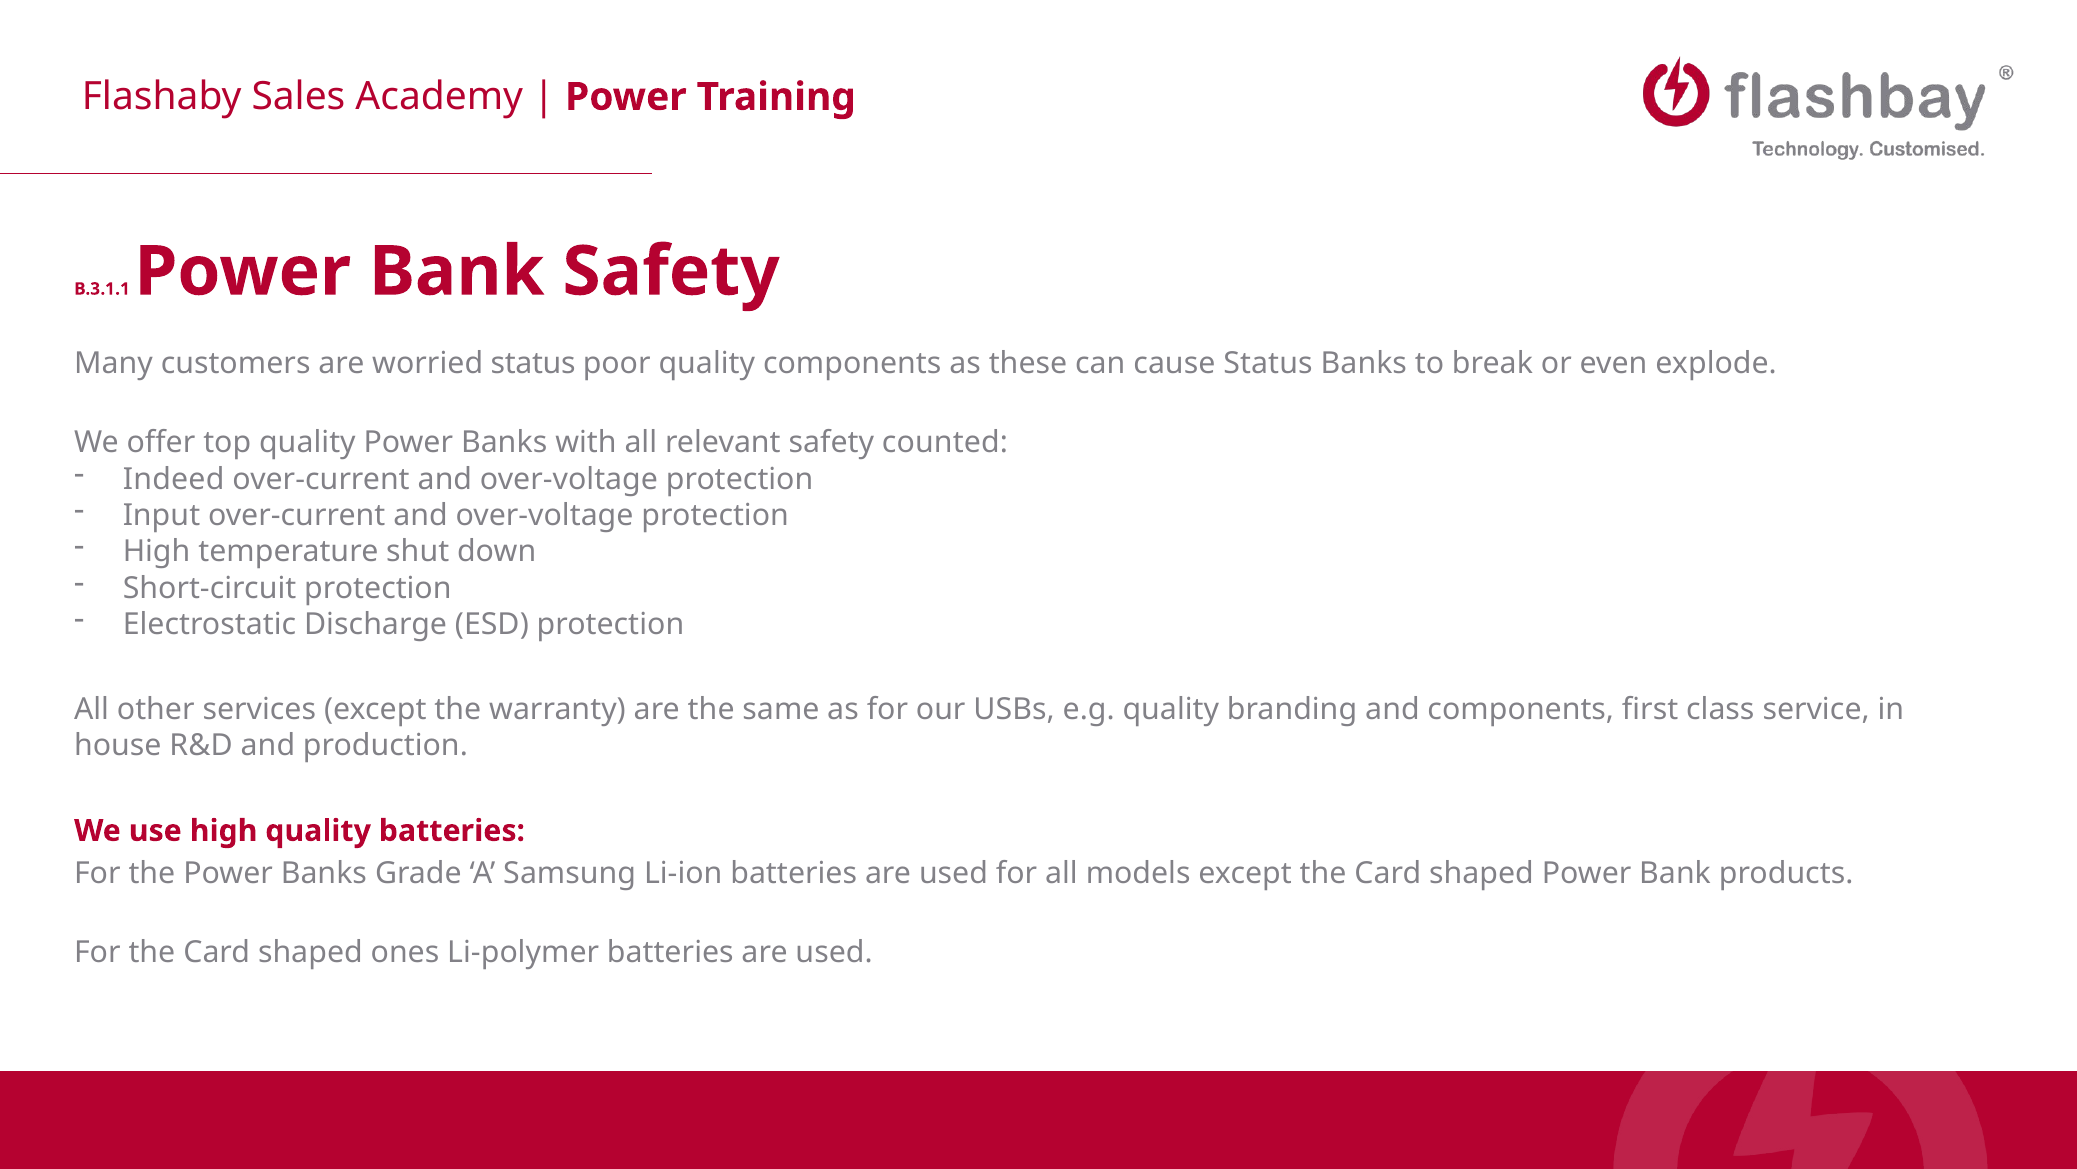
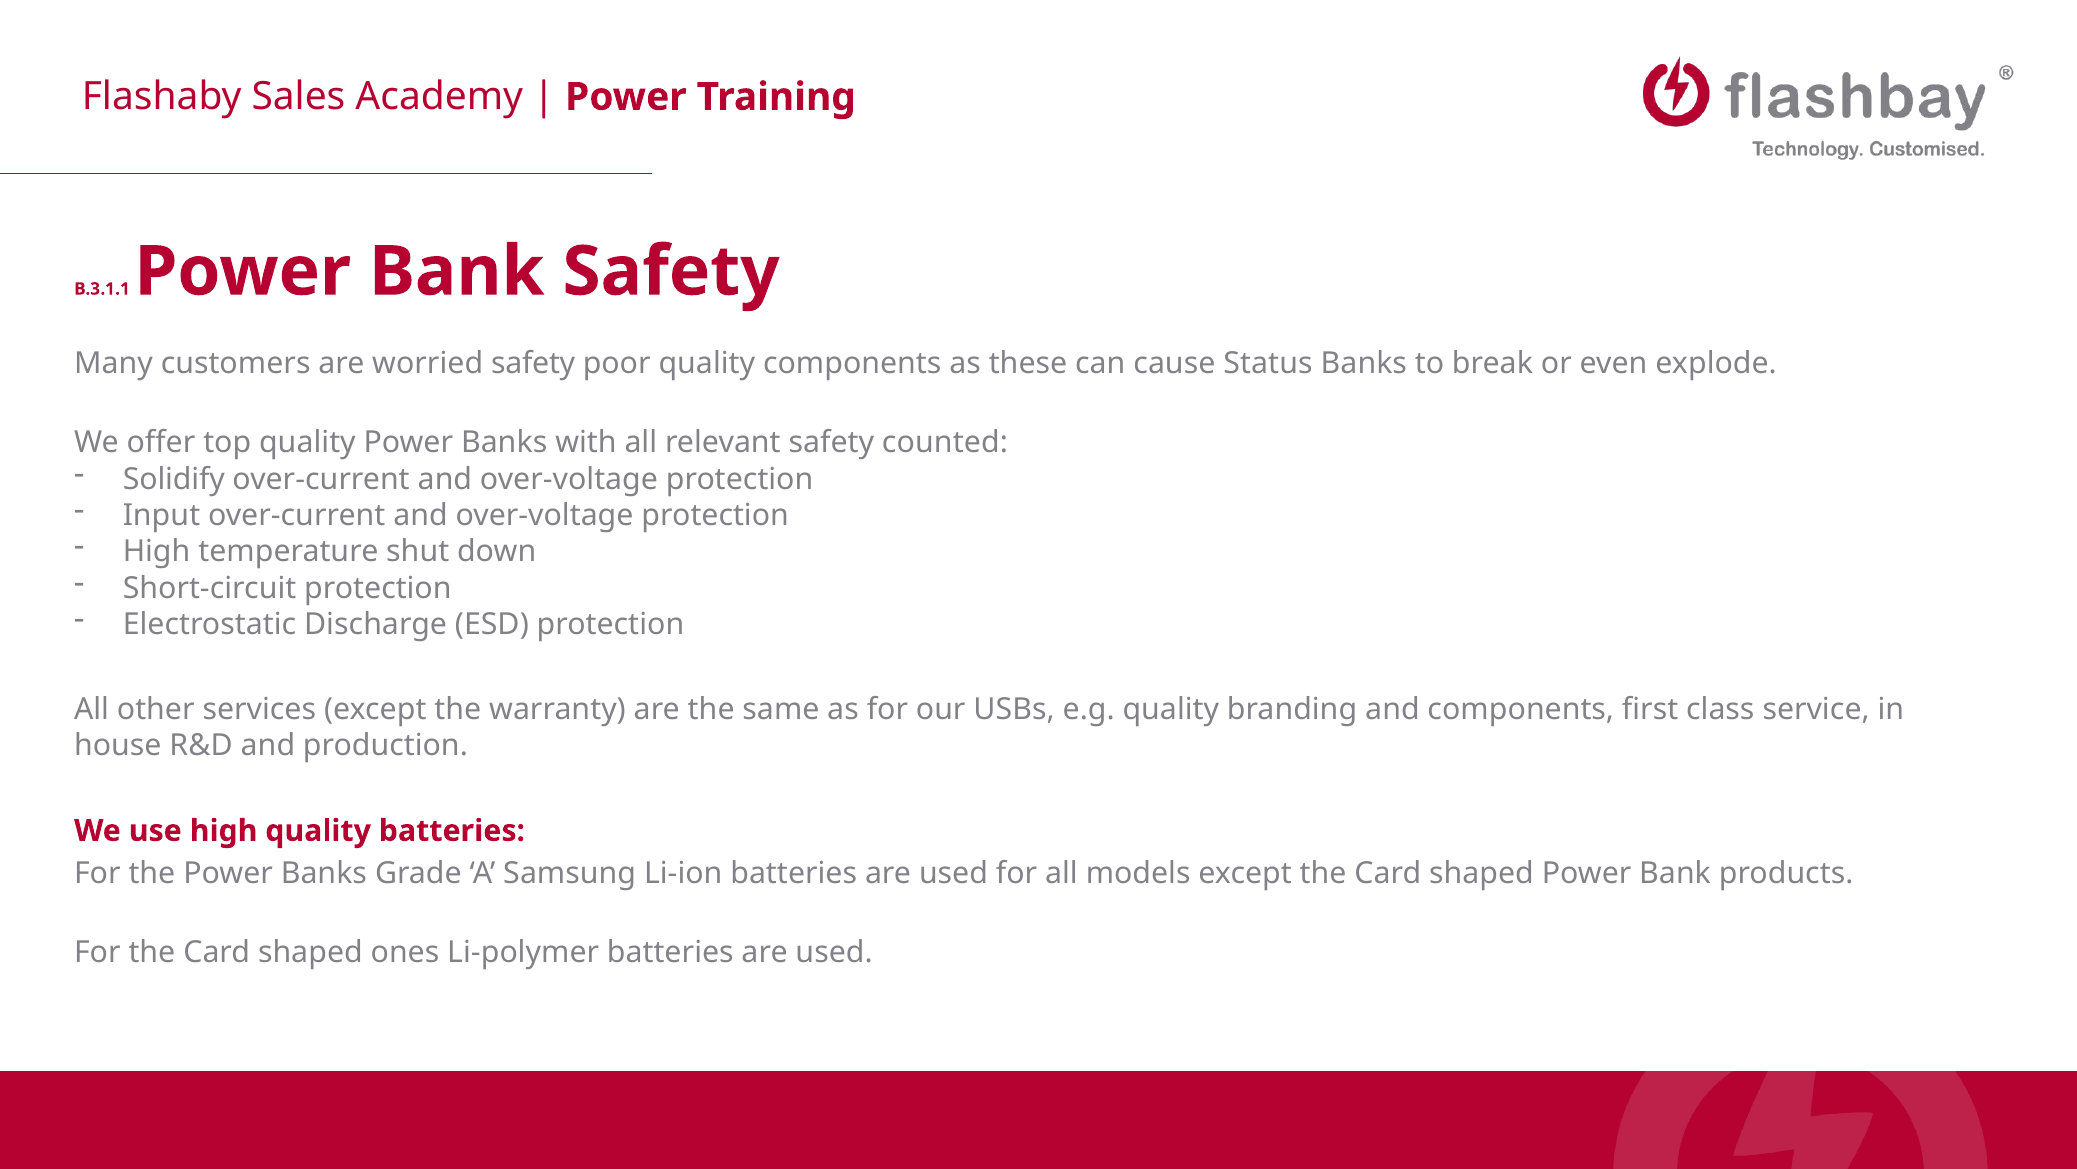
worried status: status -> safety (533, 364)
Indeed: Indeed -> Solidify (174, 479)
